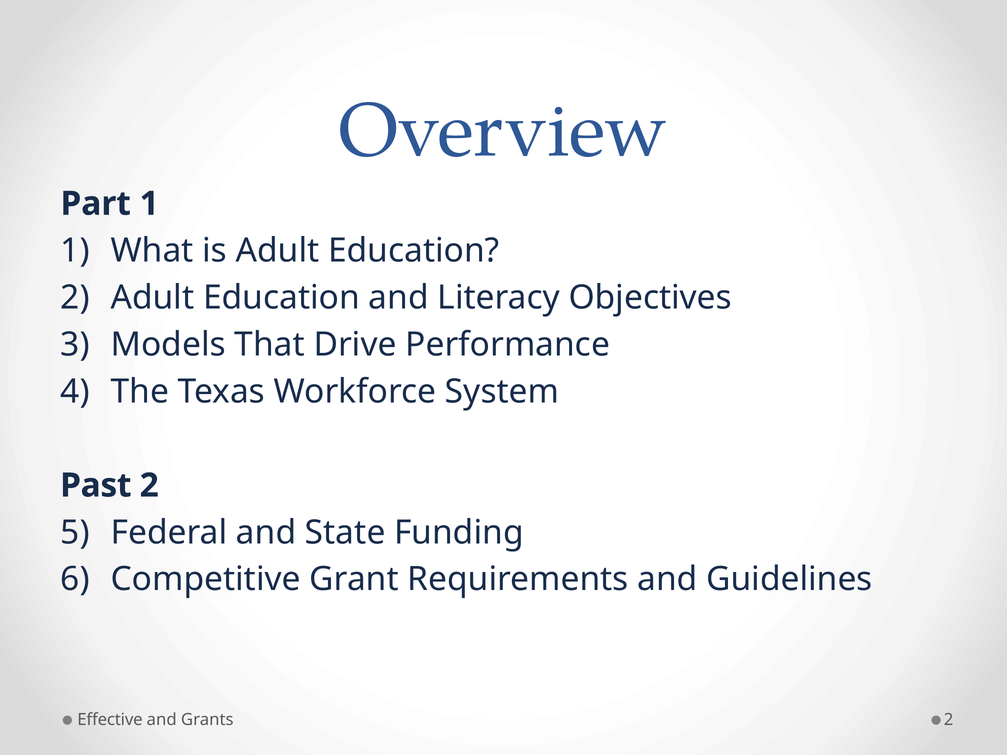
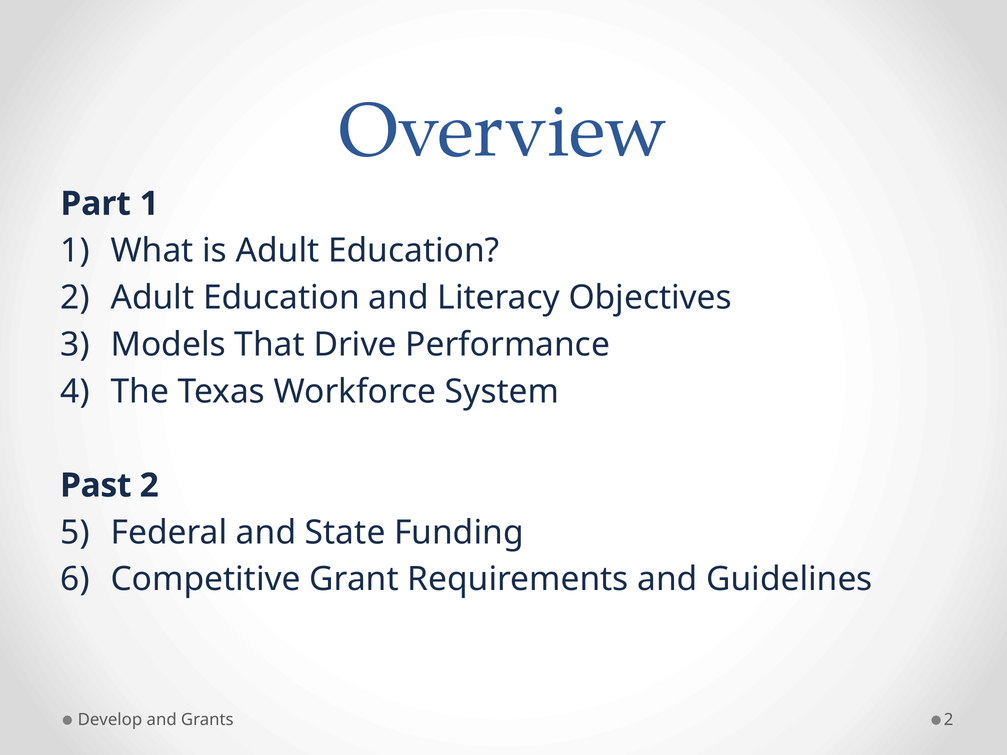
Effective: Effective -> Develop (110, 720)
